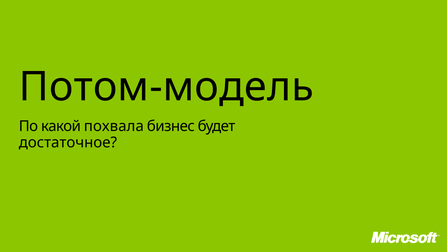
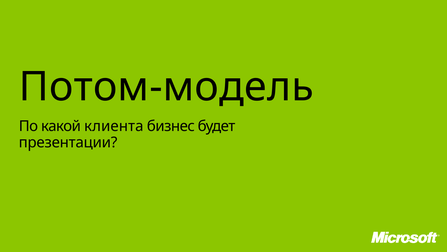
похвала: похвала -> клиента (114, 126)
достаточное: достаточное -> презентации (68, 142)
